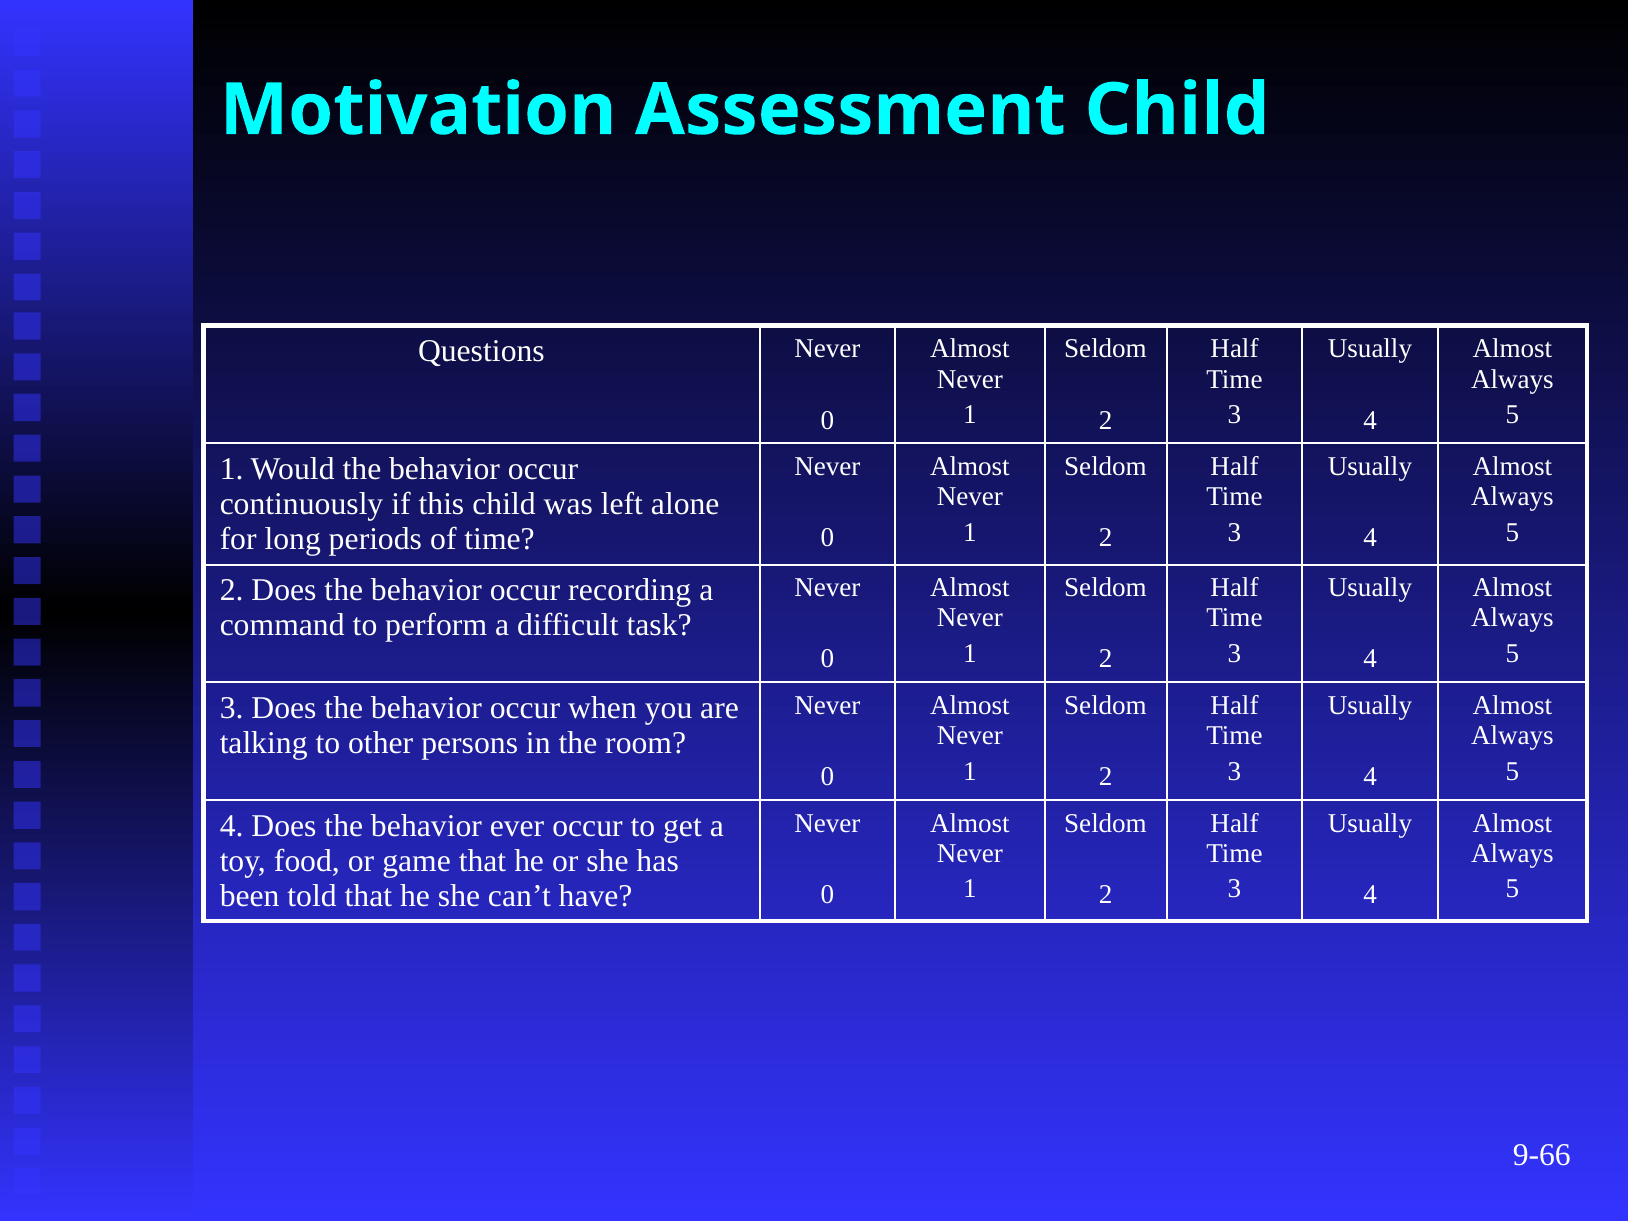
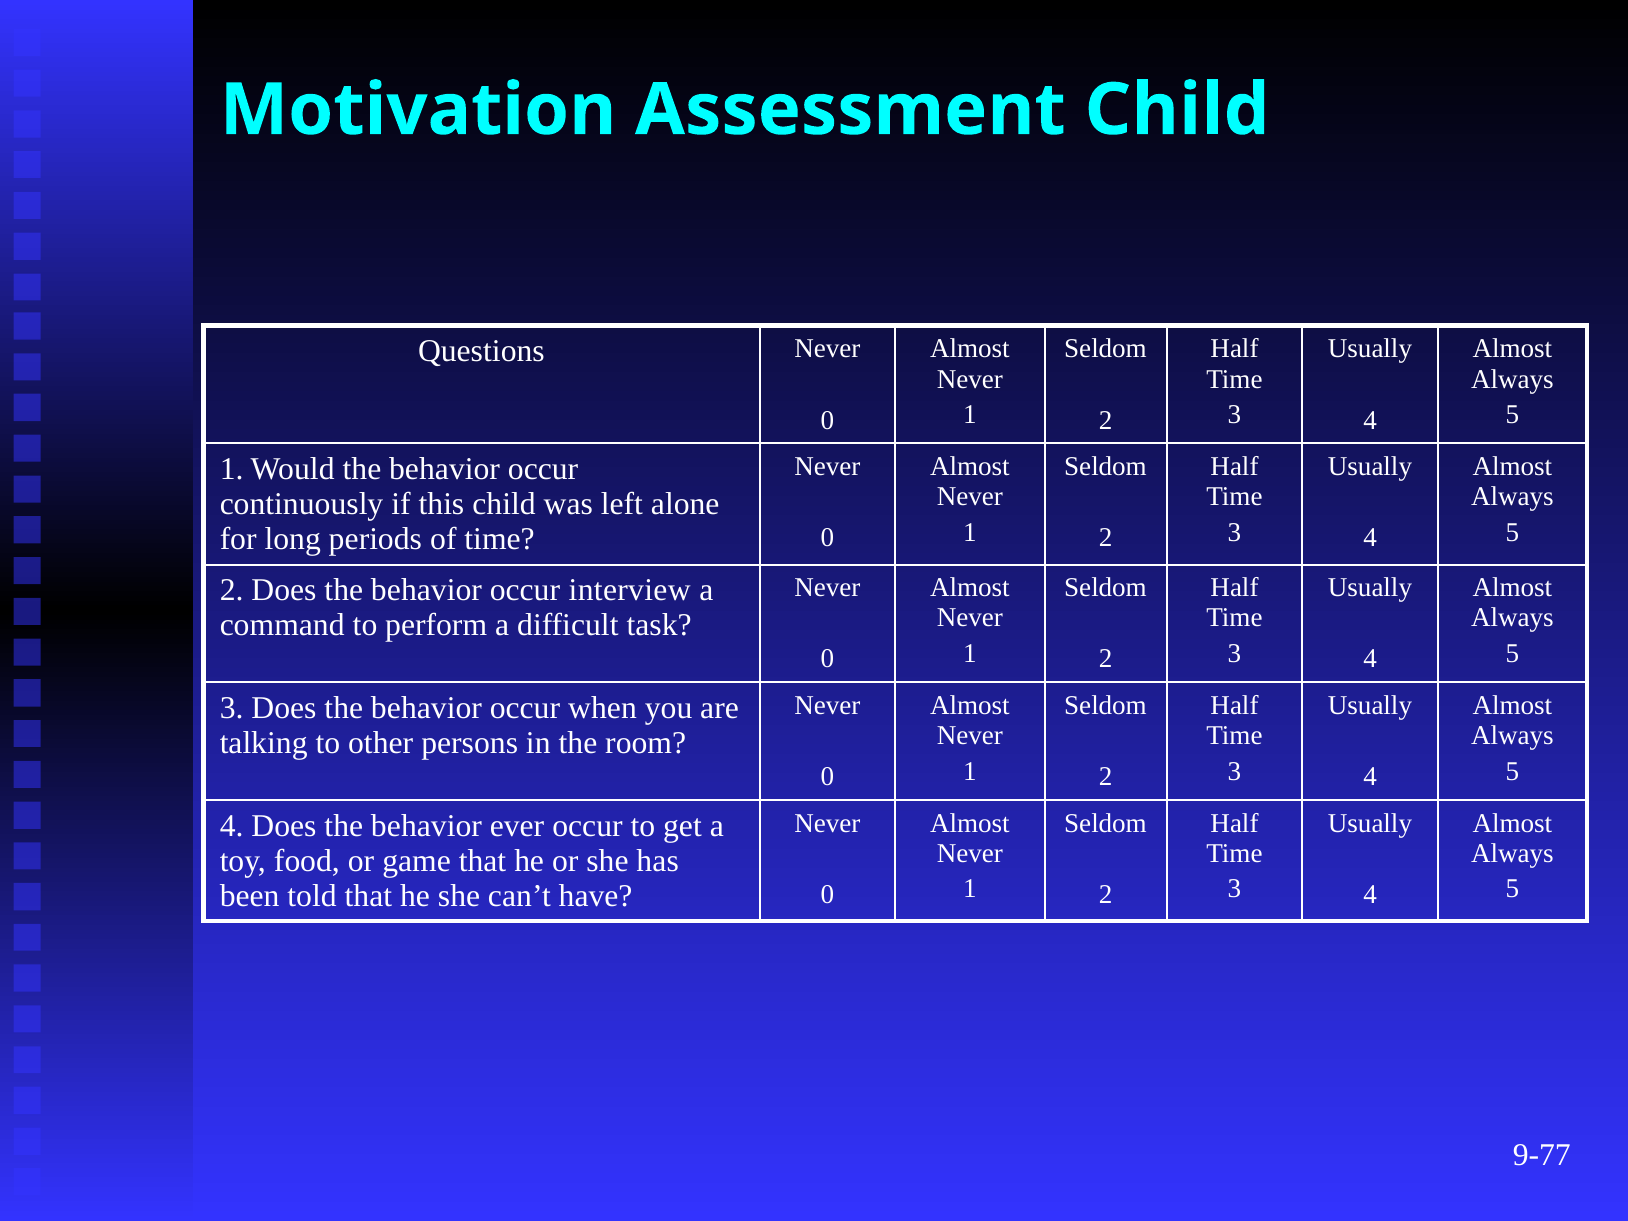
recording: recording -> interview (630, 590)
9-66: 9-66 -> 9-77 (1542, 1155)
